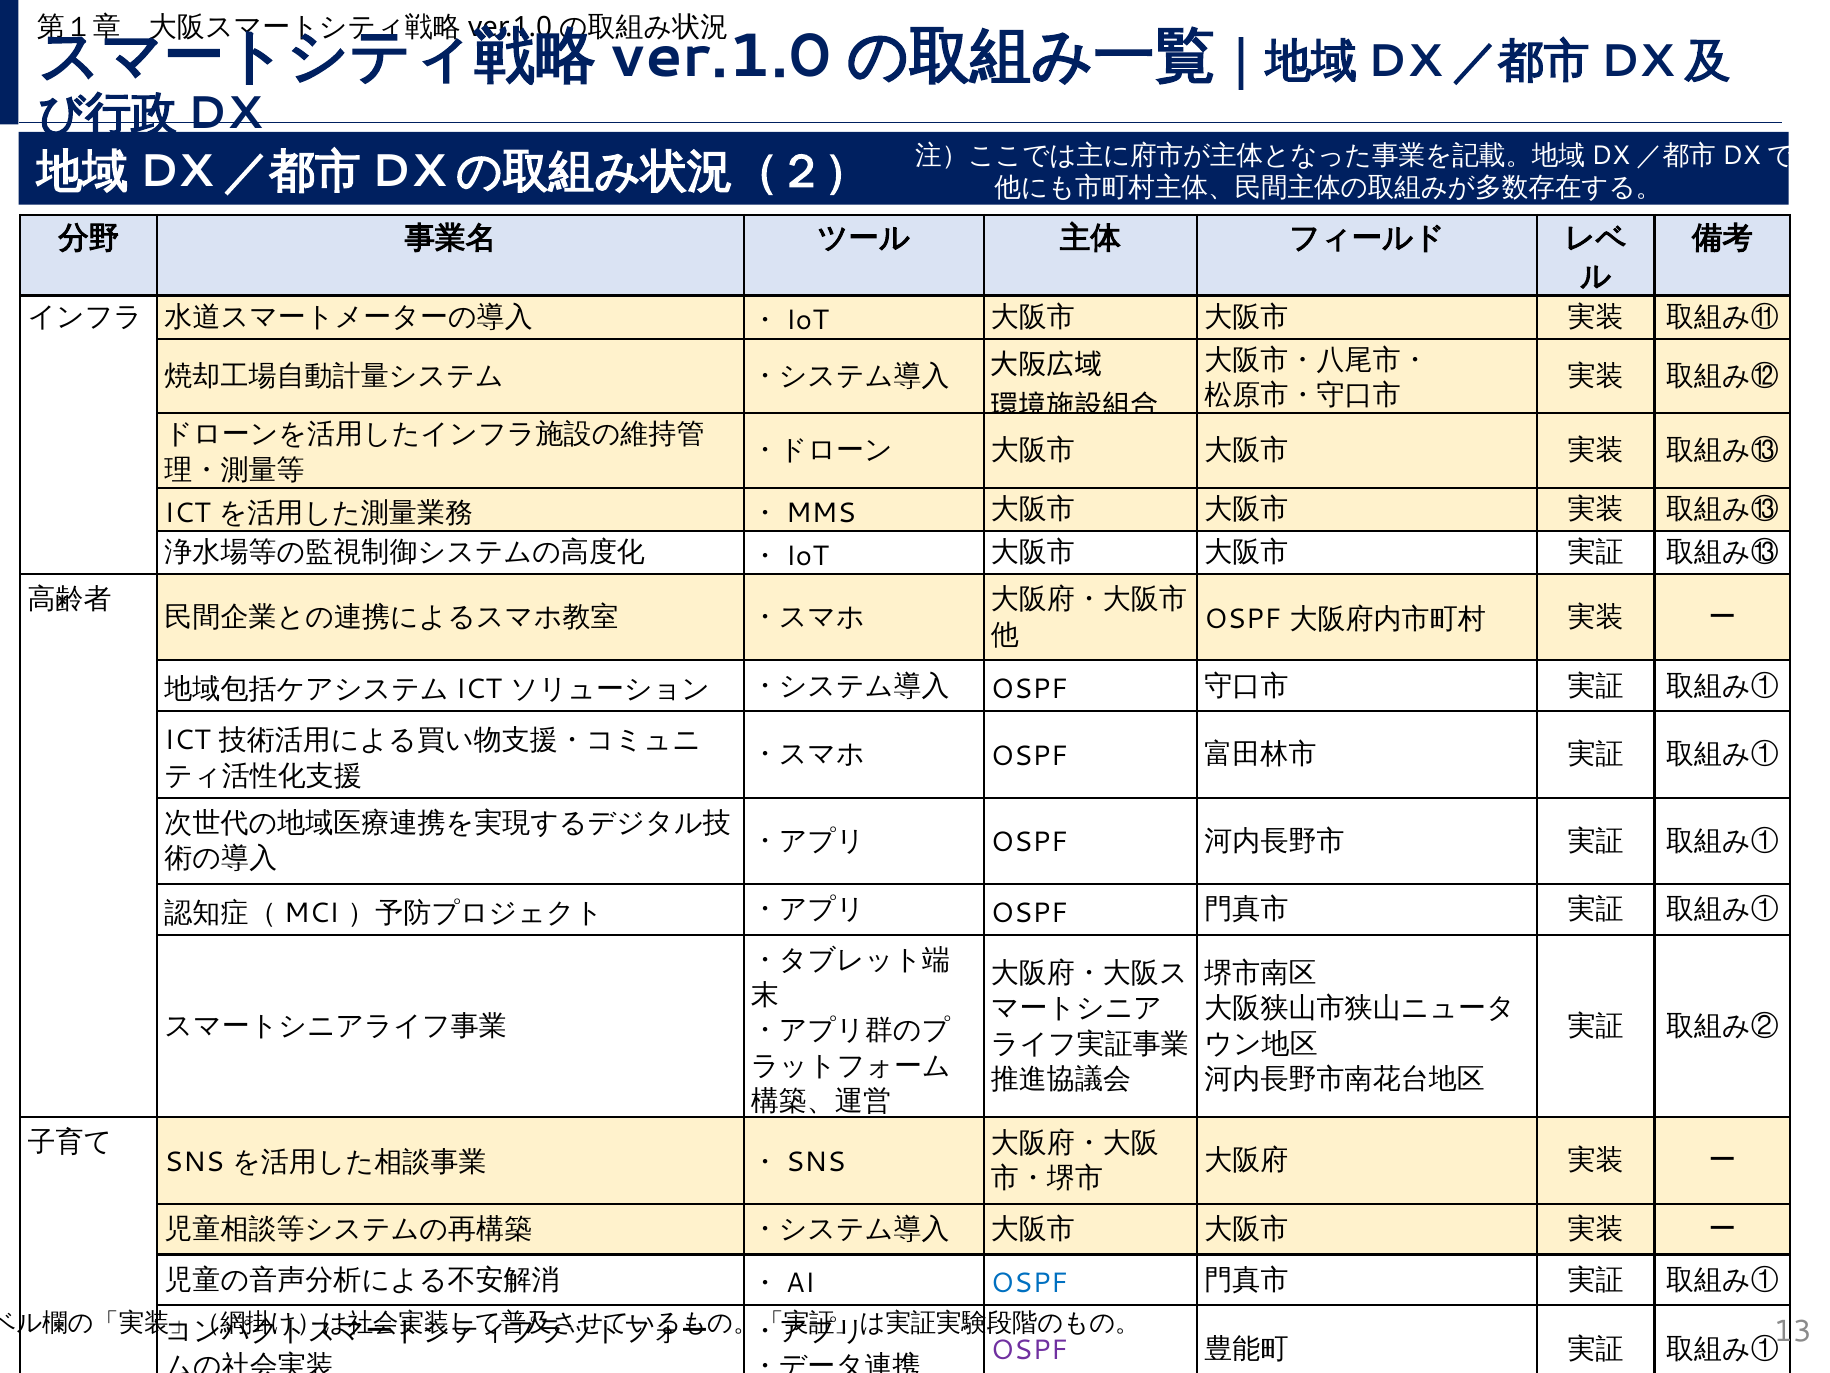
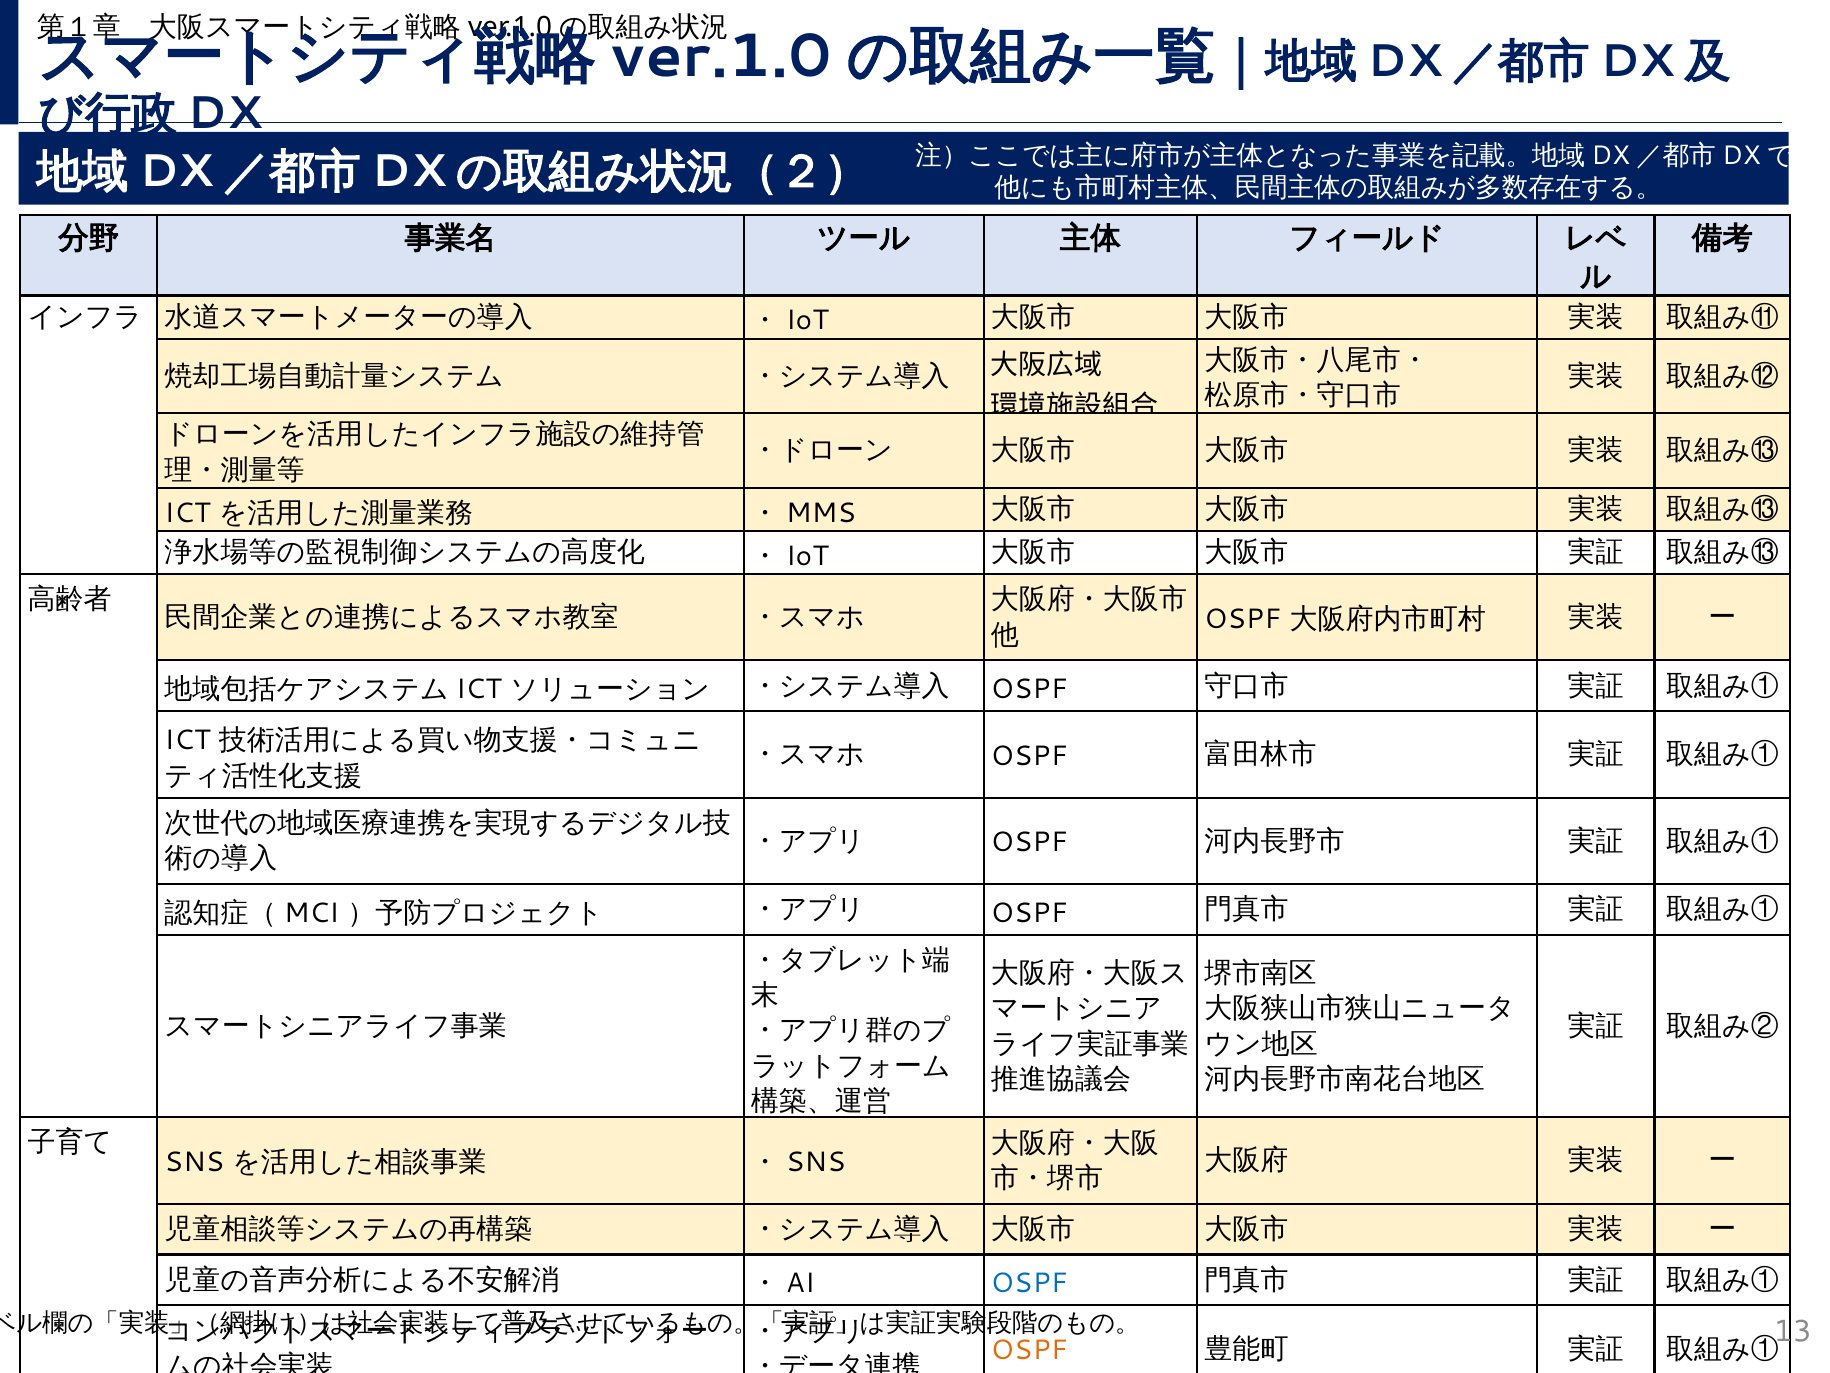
OSPF colour: purple -> orange (1029, 1350)
